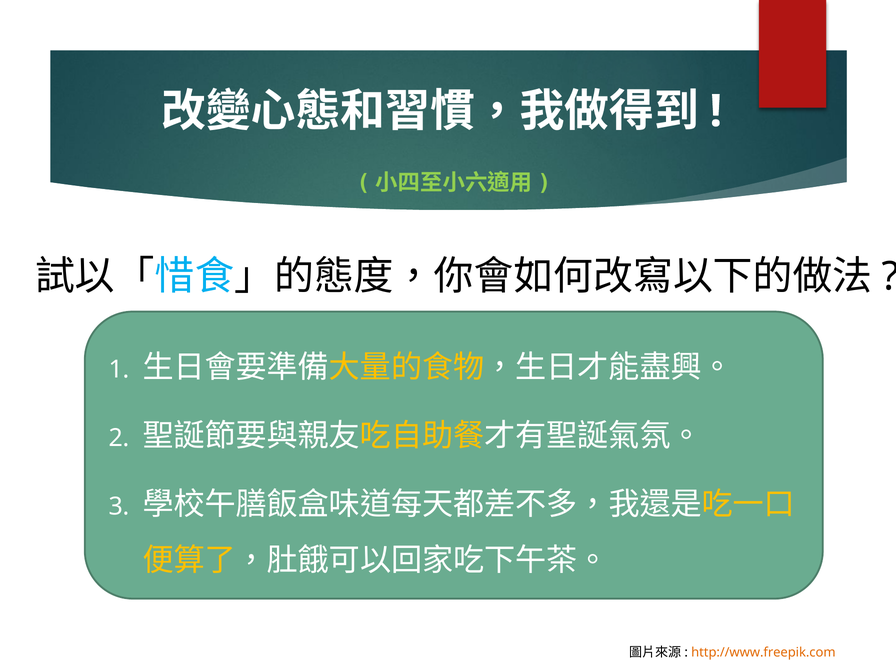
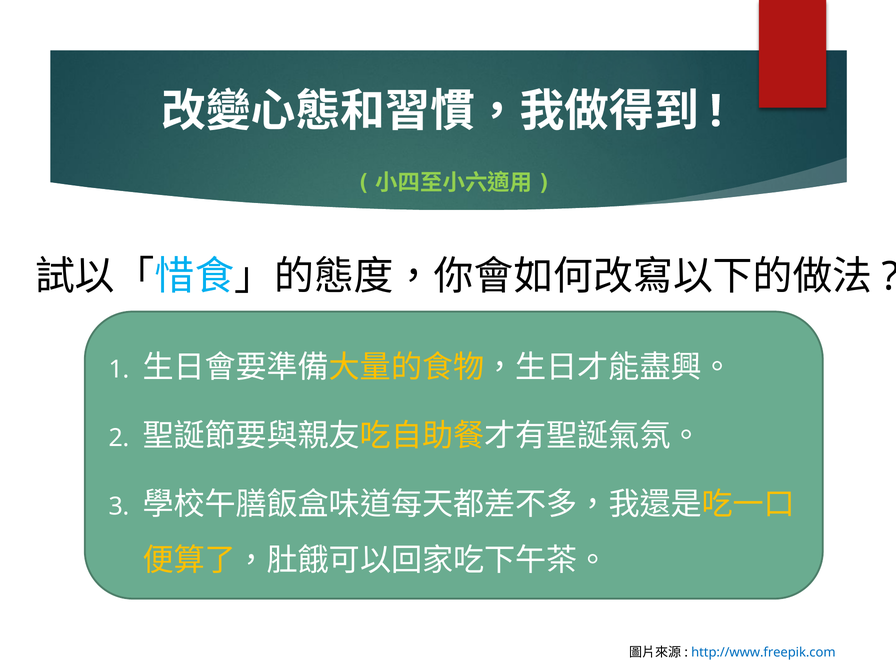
http://www.freepik.com colour: orange -> blue (763, 653)
